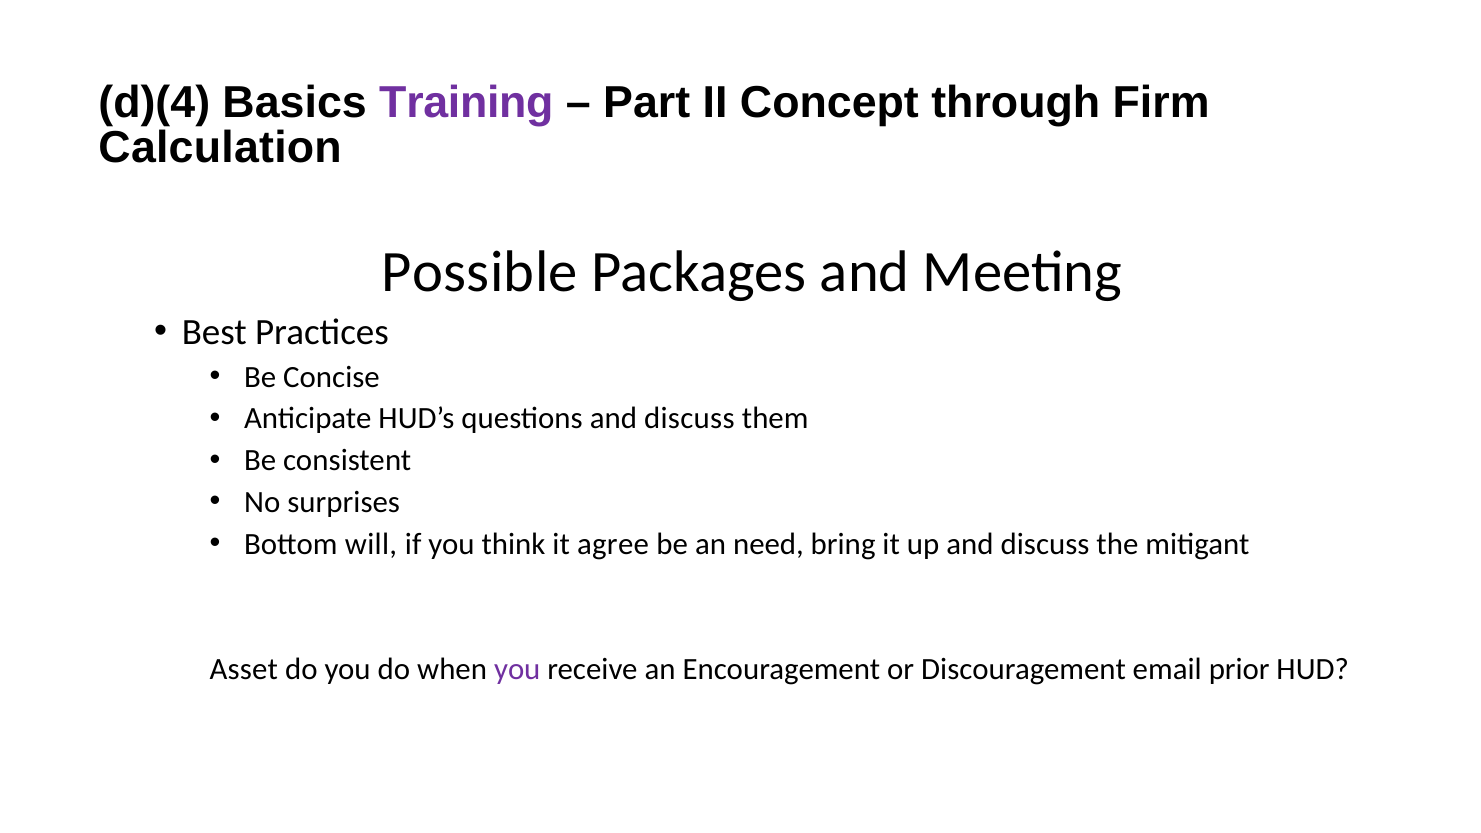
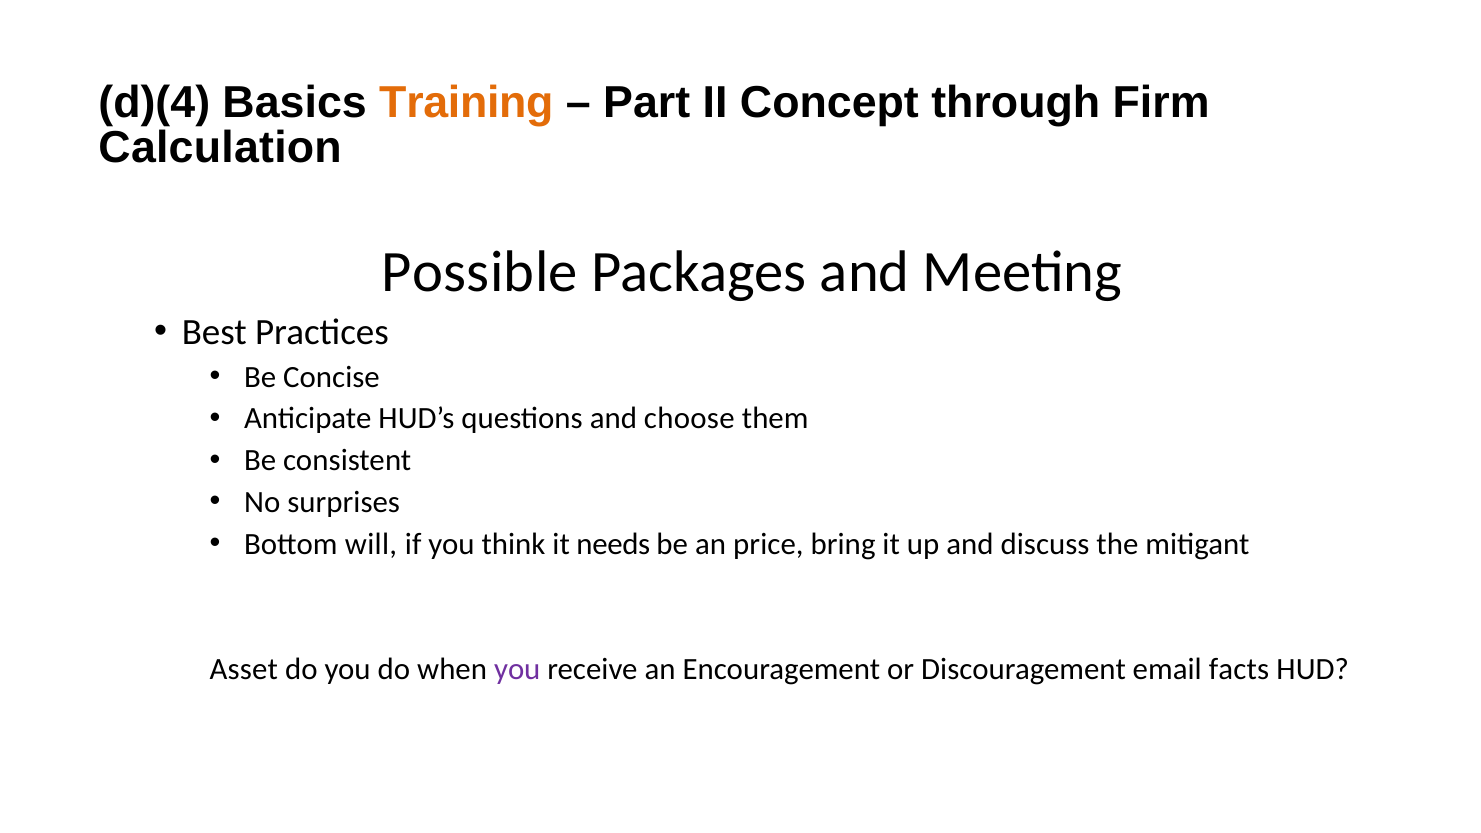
Training colour: purple -> orange (466, 103)
questions and discuss: discuss -> choose (689, 419)
agree: agree -> needs (613, 544)
need: need -> price (768, 544)
prior: prior -> facts (1239, 669)
